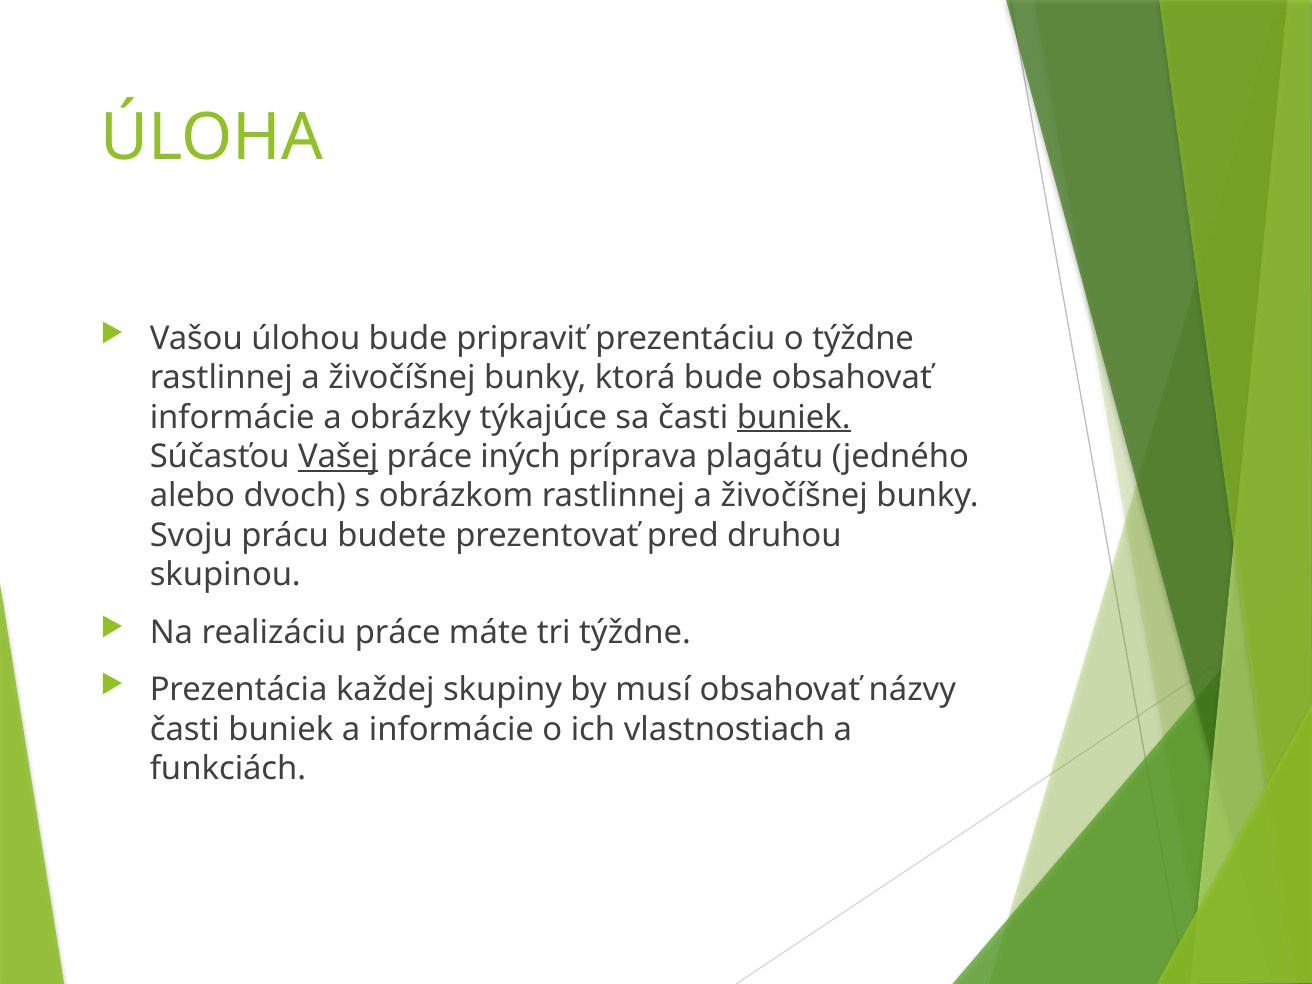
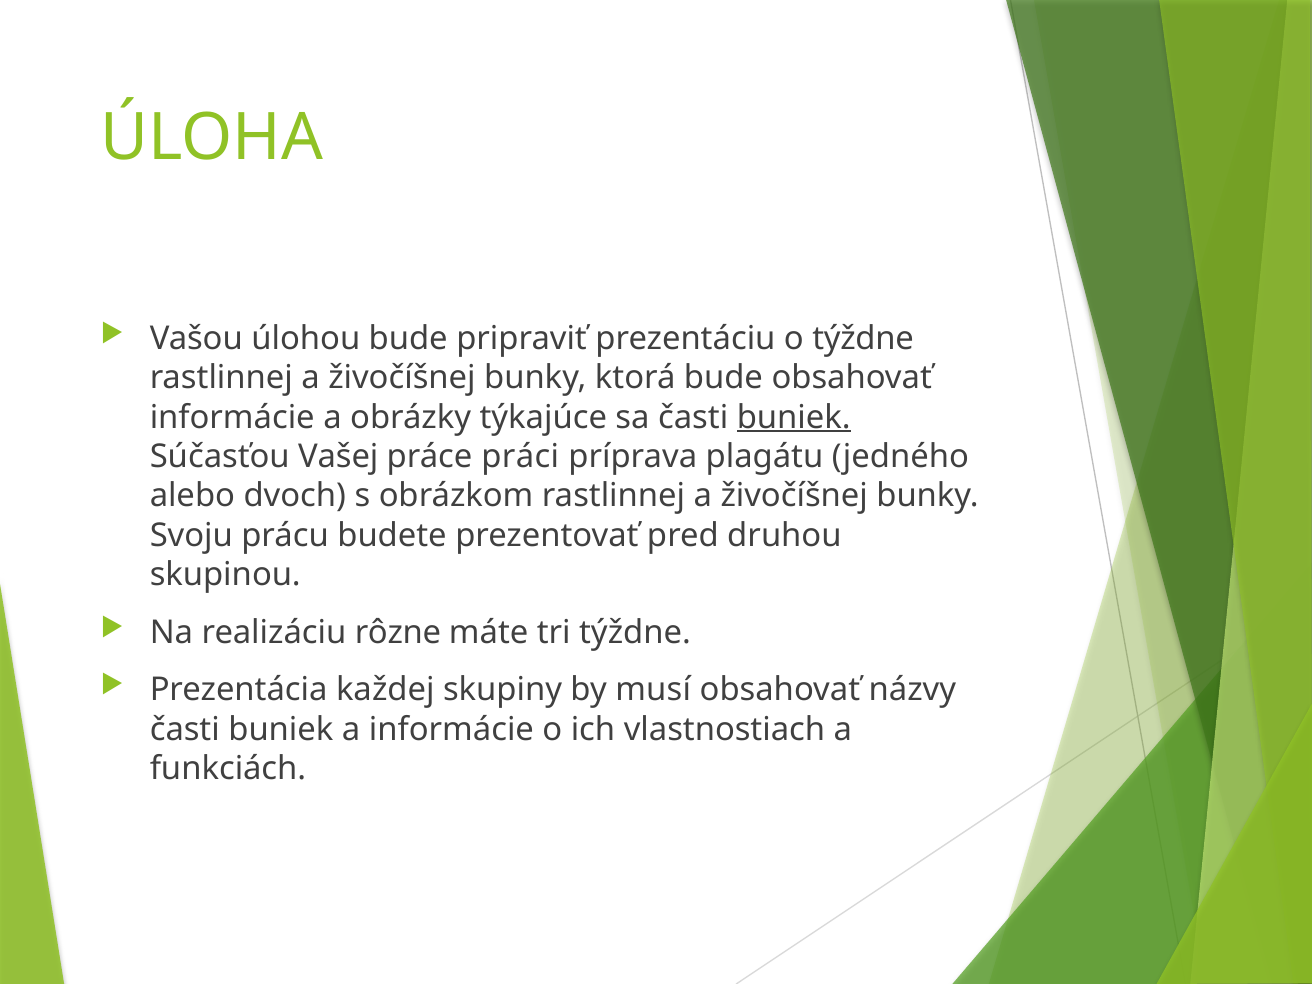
Vašej underline: present -> none (338, 457)
iných: iných -> práci (520, 457)
realizáciu práce: práce -> rôzne (398, 632)
